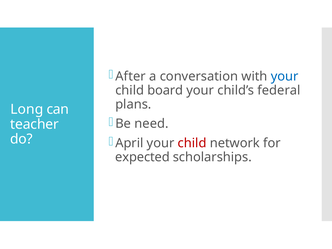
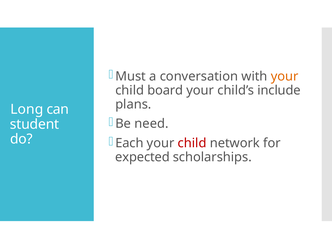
After: After -> Must (131, 76)
your colour: blue -> orange (285, 76)
federal: federal -> include (279, 90)
teacher: teacher -> student (35, 124)
April: April -> Each (129, 143)
